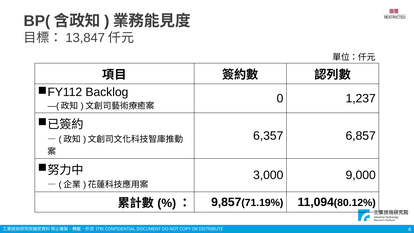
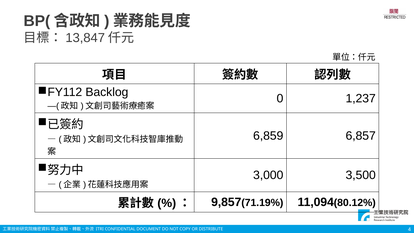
6,357: 6,357 -> 6,859 (268, 136)
9,000: 9,000 -> 3,500 (361, 175)
